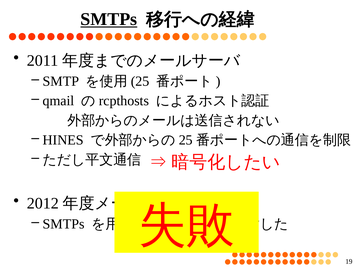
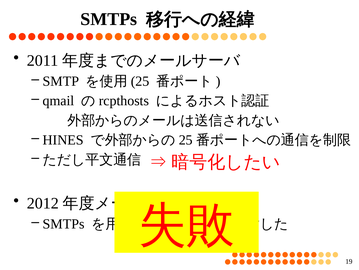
SMTPs underline: present -> none (109, 19)
